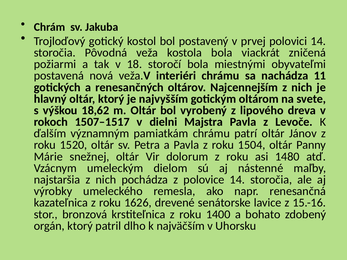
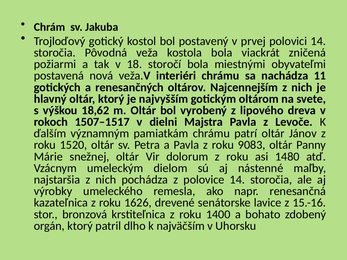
1504: 1504 -> 9083 (252, 145)
